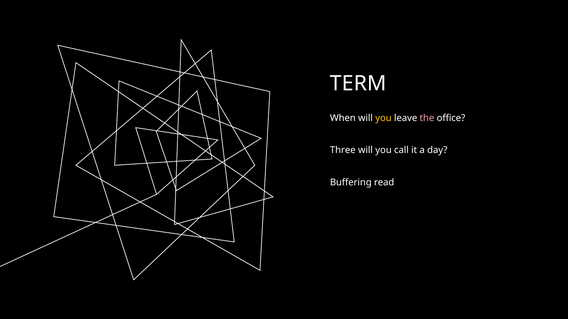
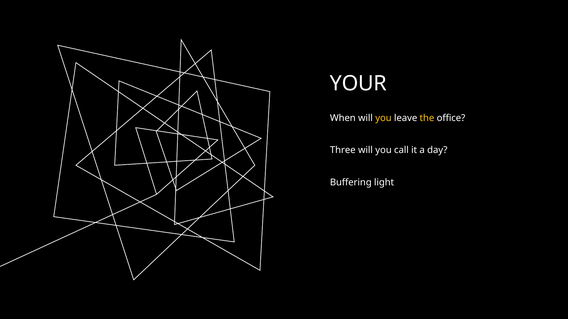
TERM: TERM -> YOUR (358, 84)
the colour: pink -> yellow (427, 118)
read: read -> light (384, 183)
